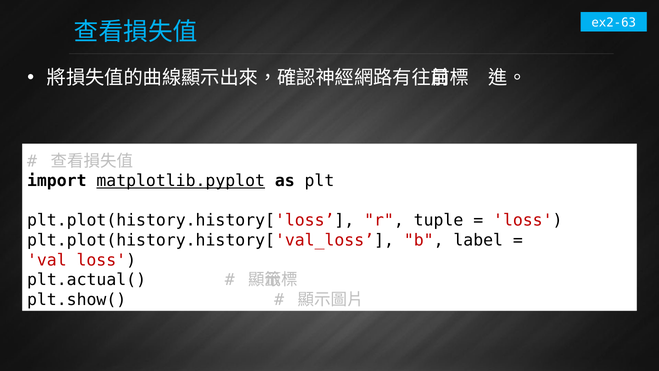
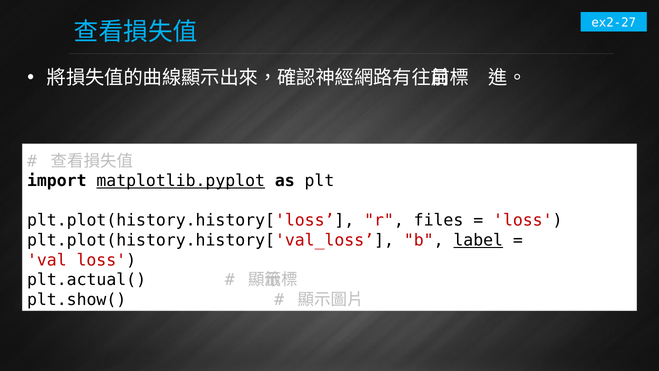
ex2-63: ex2-63 -> ex2-27 (614, 23)
tuple: tuple -> files (439, 220)
label underline: none -> present (478, 240)
